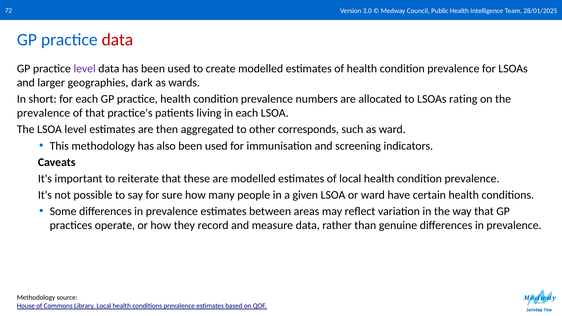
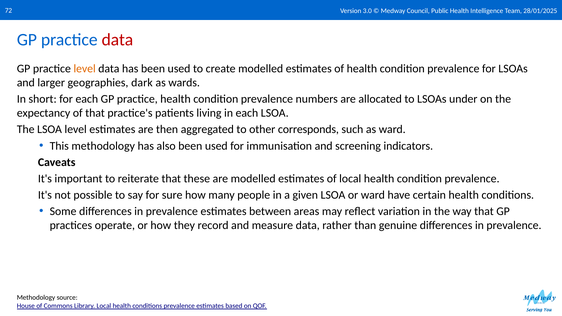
level colour: purple -> orange (85, 69)
rating: rating -> under (463, 99)
prevalence: prevalence -> expectancy (44, 113)
